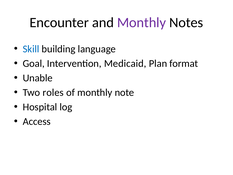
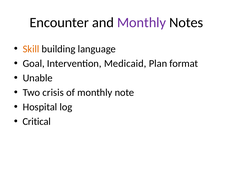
Skill colour: blue -> orange (31, 49)
roles: roles -> crisis (53, 92)
Access: Access -> Critical (37, 121)
